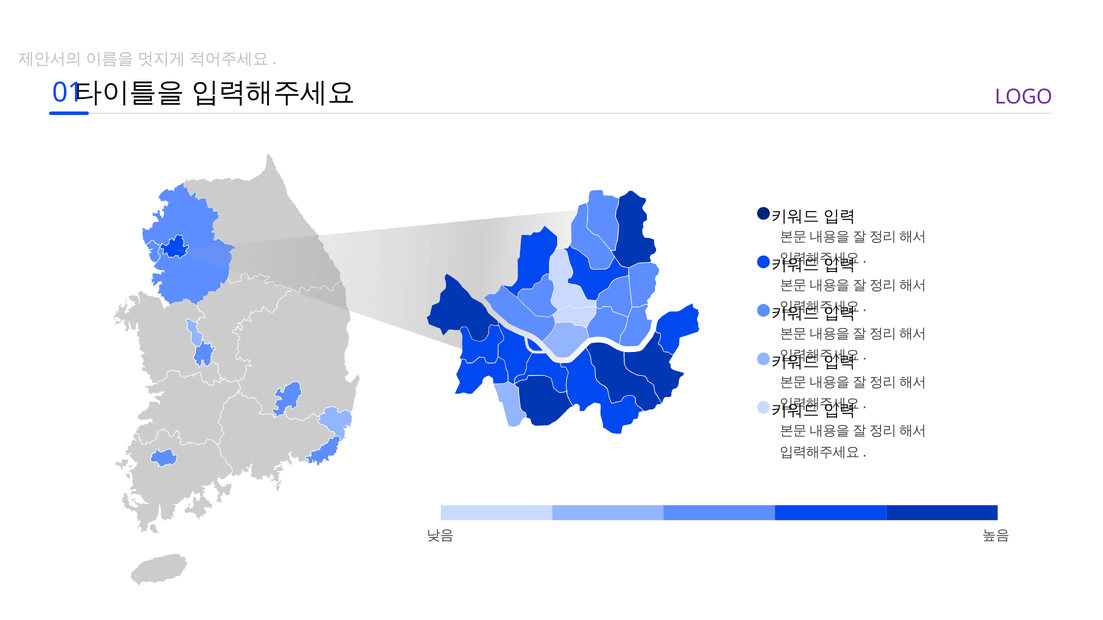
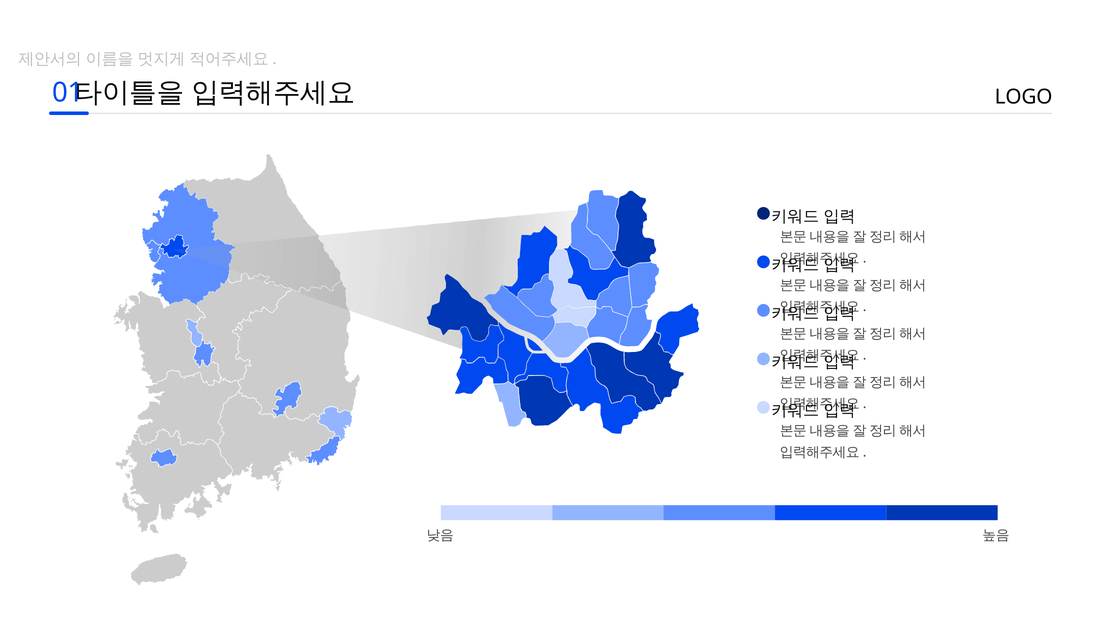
LOGO colour: purple -> black (1024, 97)
